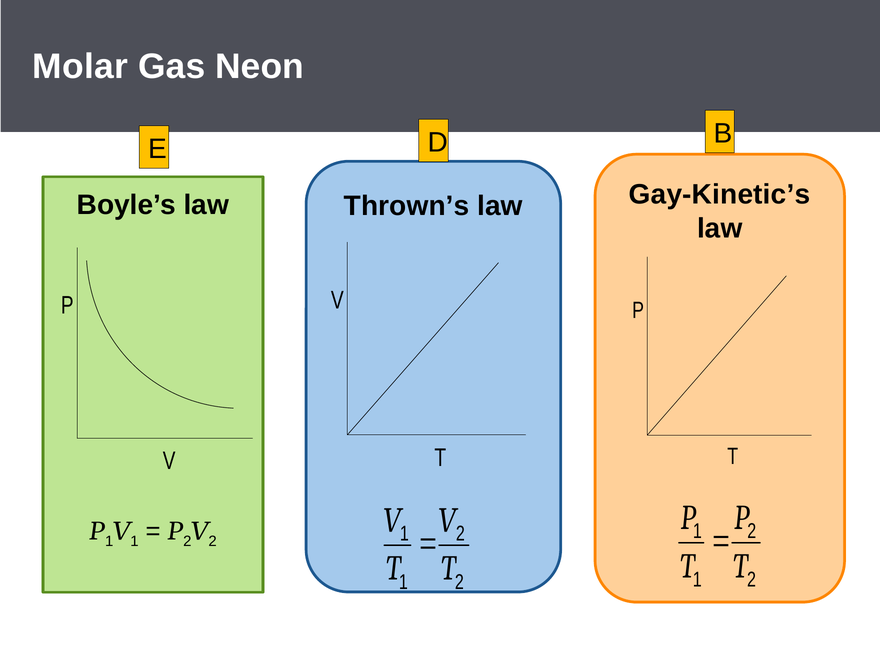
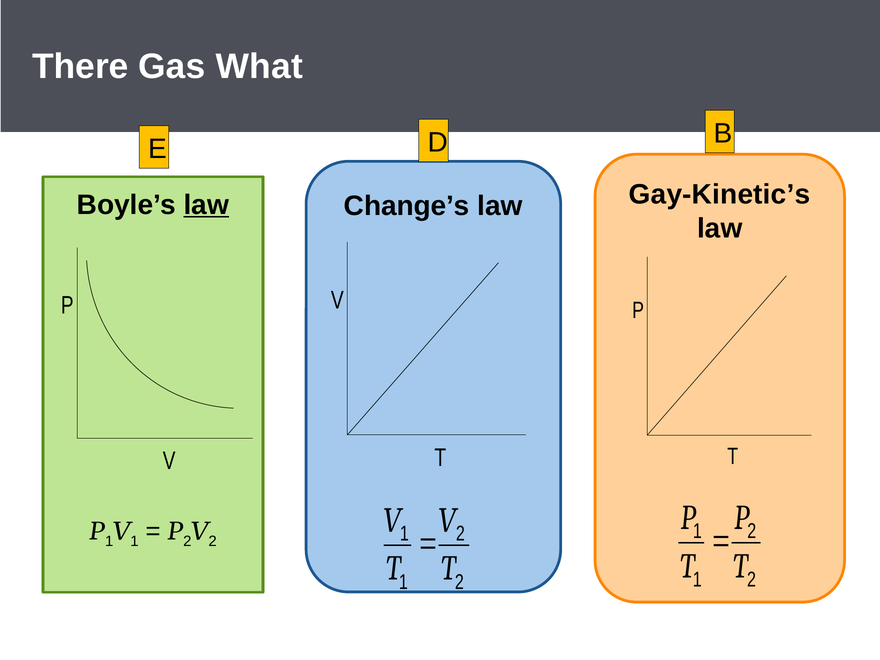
Molar: Molar -> There (80, 66)
Neon: Neon -> What (259, 66)
law underline: none -> present (206, 205)
Thrown’s: Thrown’s -> Change’s (407, 206)
